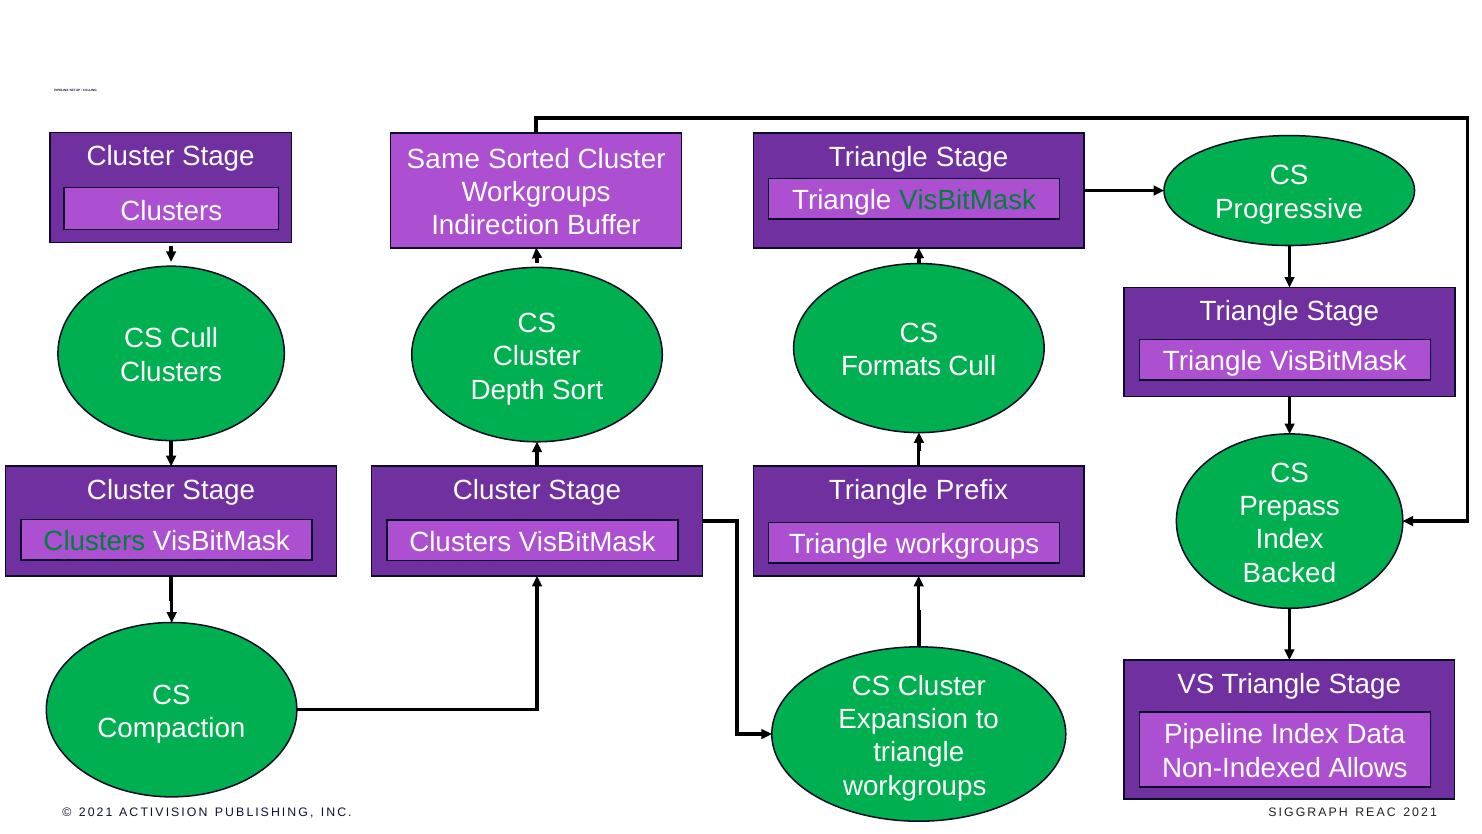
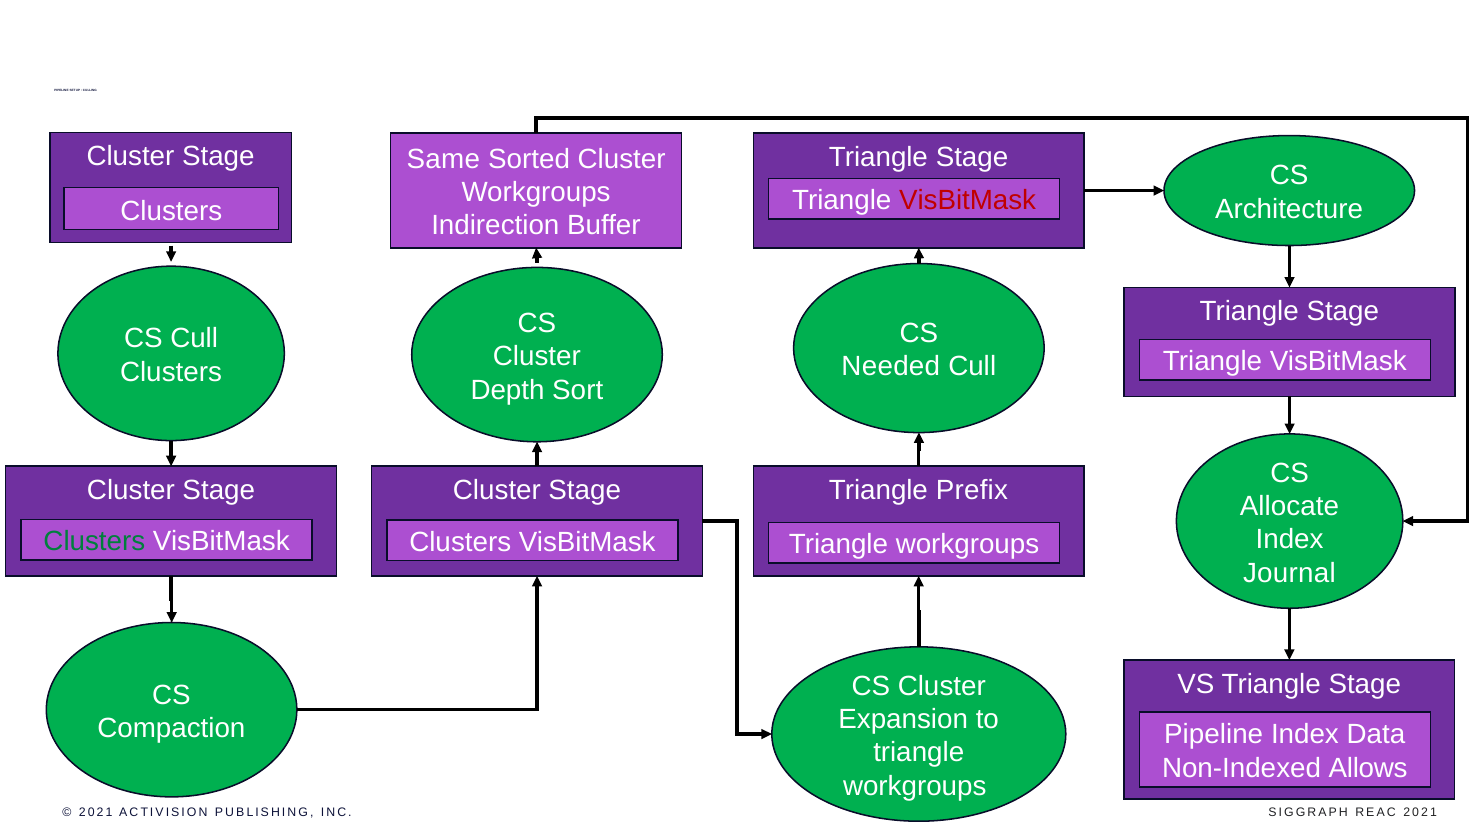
VisBitMask colour: green -> red (968, 201)
Progressive: Progressive -> Architecture (1289, 209)
Formats: Formats -> Needed (891, 367)
Prepass: Prepass -> Allocate (1289, 506)
Backed: Backed -> Journal (1289, 573)
